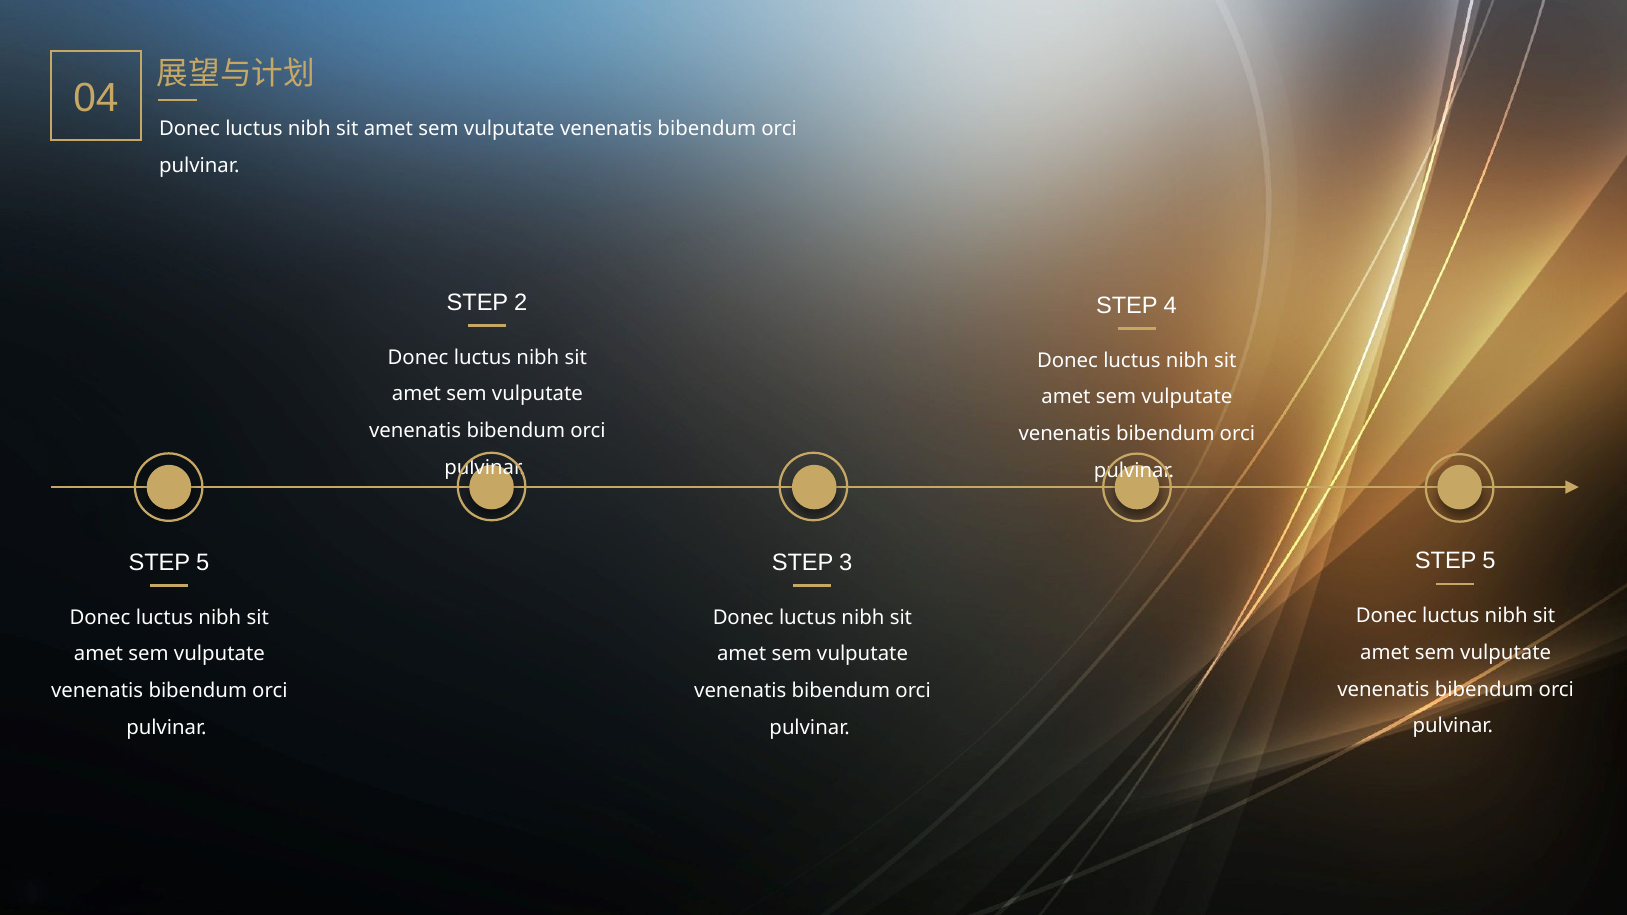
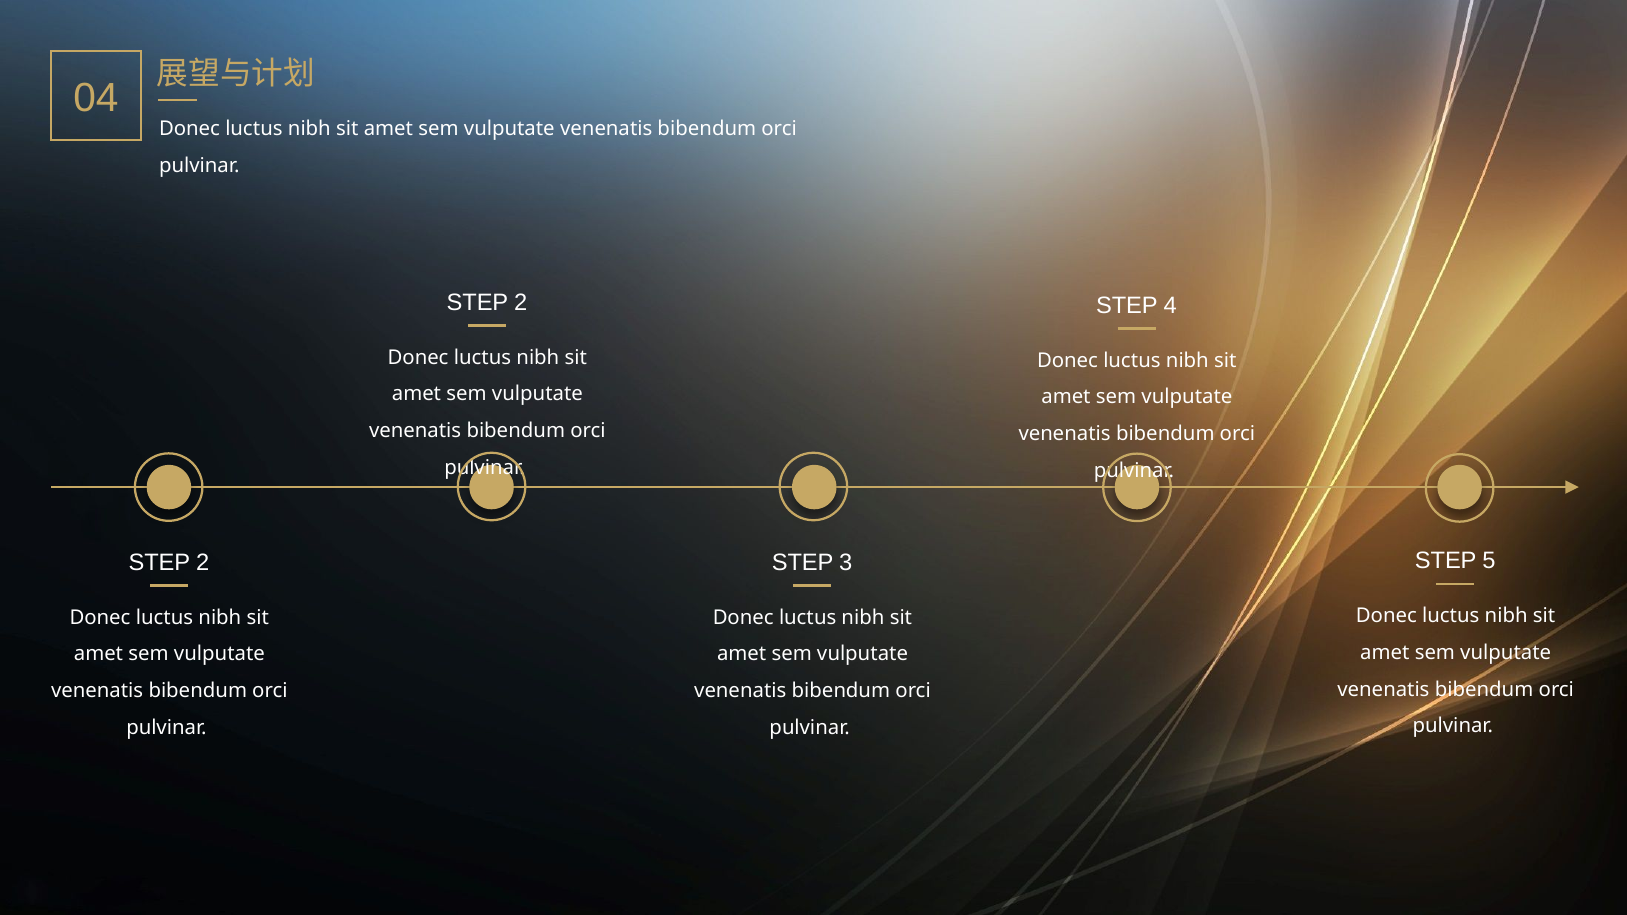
5: 5 -> 2 (203, 562)
